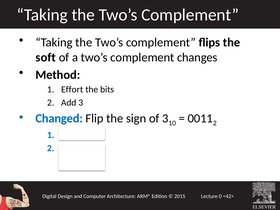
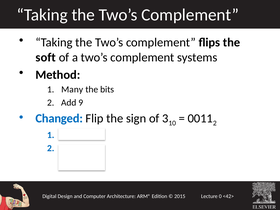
changes: changes -> systems (197, 57)
Effort: Effort -> Many (72, 89)
Add 3: 3 -> 9 (81, 103)
